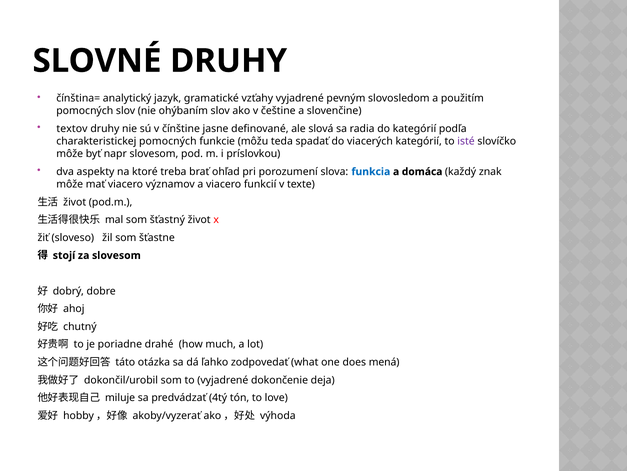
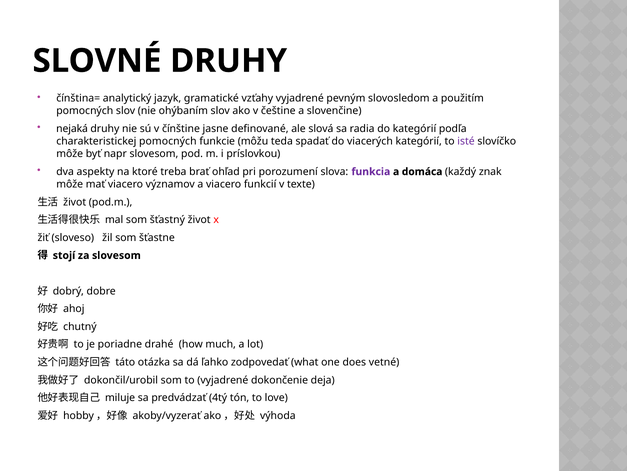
textov: textov -> nejaká (72, 129)
funkcia colour: blue -> purple (371, 171)
mená: mená -> vetné (384, 362)
